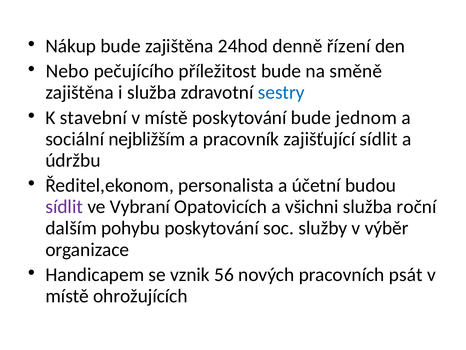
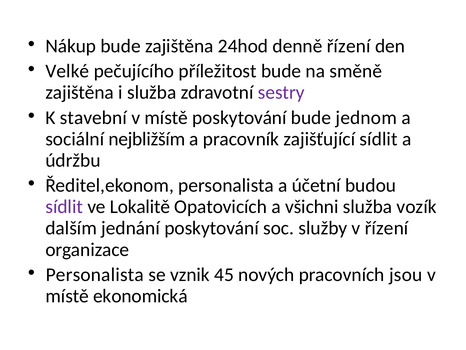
Nebo: Nebo -> Velké (67, 71)
sestry colour: blue -> purple (281, 92)
Vybraní: Vybraní -> Lokalitě (140, 207)
roční: roční -> vozík (417, 207)
pohybu: pohybu -> jednání (131, 228)
v výběr: výběr -> řízení (387, 228)
Handicapem: Handicapem -> Personalista (95, 274)
56: 56 -> 45 (224, 274)
psát: psát -> jsou (406, 274)
ohrožujících: ohrožujících -> ekonomická (140, 296)
